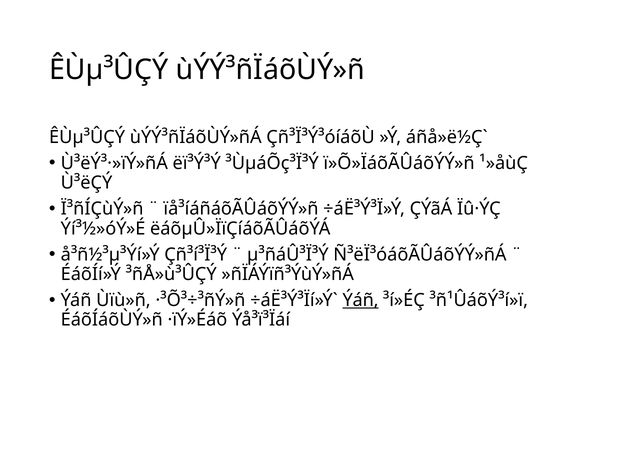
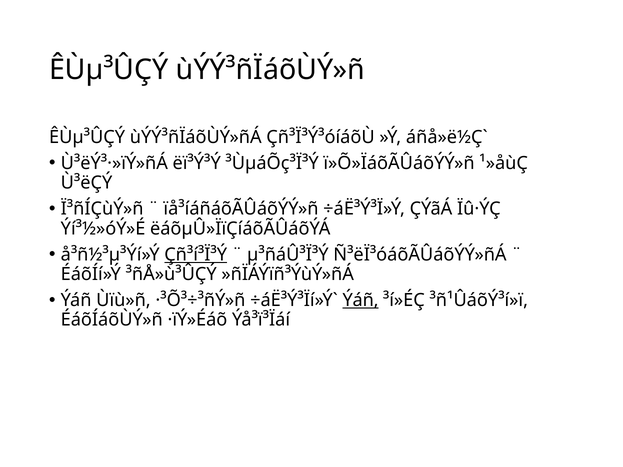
Çñ³í³Ï³Ý underline: none -> present (196, 255)
